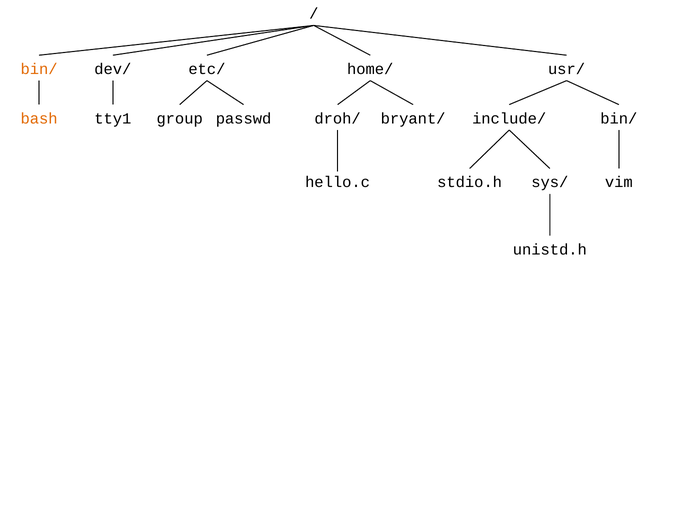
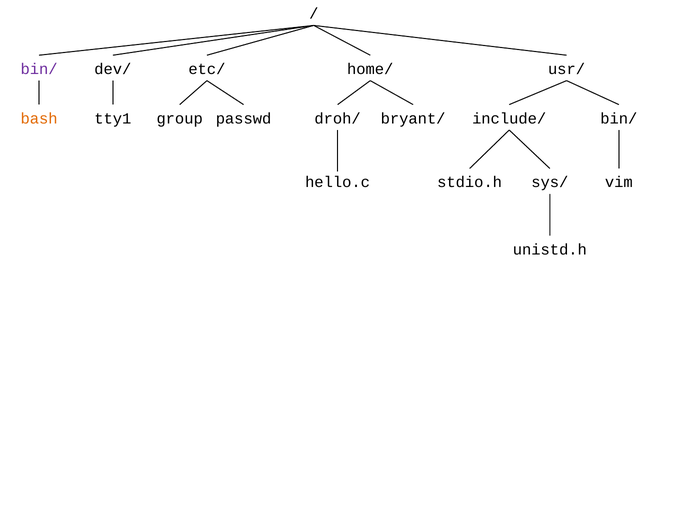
bin/ colour: orange -> purple (39, 69)
